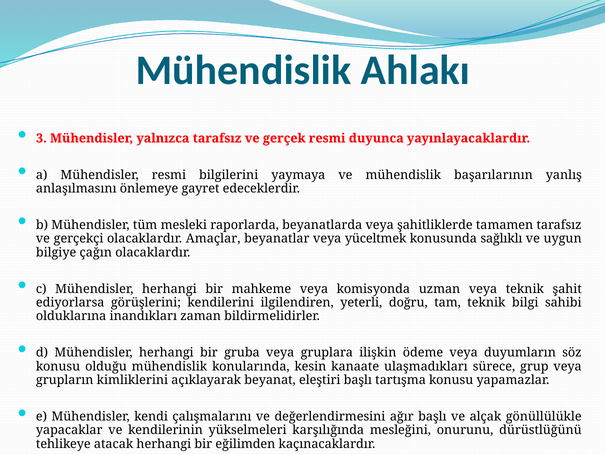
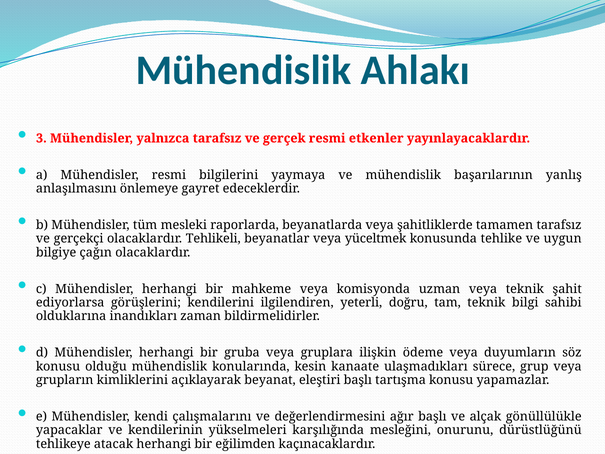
duyunca: duyunca -> etkenler (376, 138)
Amaçlar: Amaçlar -> Tehlikeli (213, 239)
sağlıklı: sağlıklı -> tehlike (501, 239)
